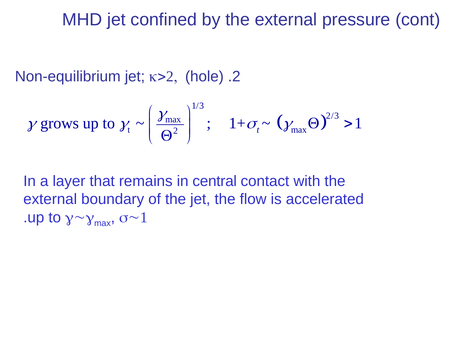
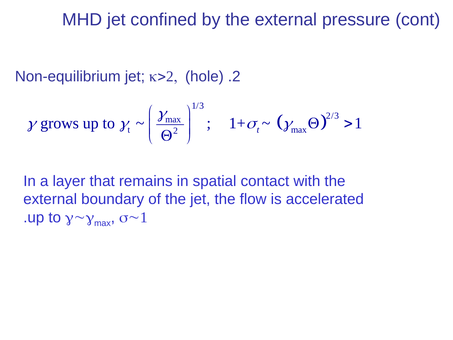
central: central -> spatial (215, 181)
